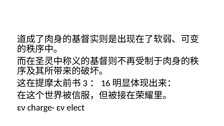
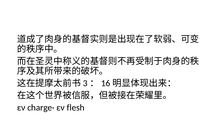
elect: elect -> flesh (76, 108)
